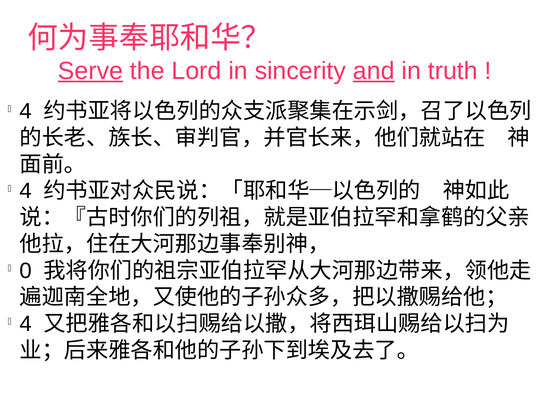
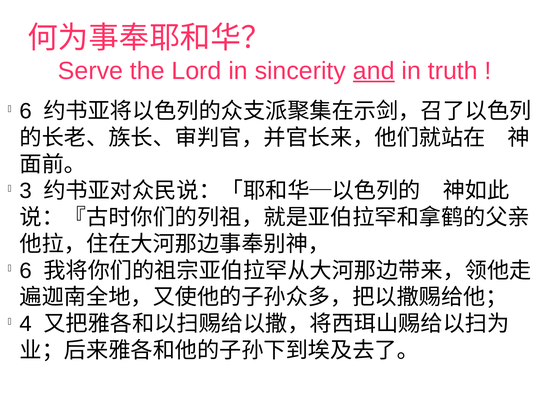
Serve underline: present -> none (91, 71)
4: 4 -> 6 (26, 111)
4: 4 -> 3 (26, 191)
0: 0 -> 6 (26, 271)
